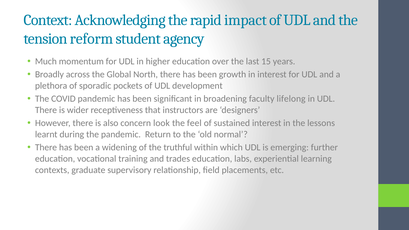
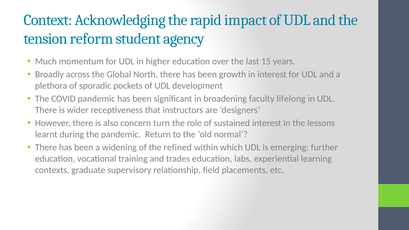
look: look -> turn (161, 123)
feel: feel -> role (194, 123)
truthful: truthful -> refined (178, 148)
